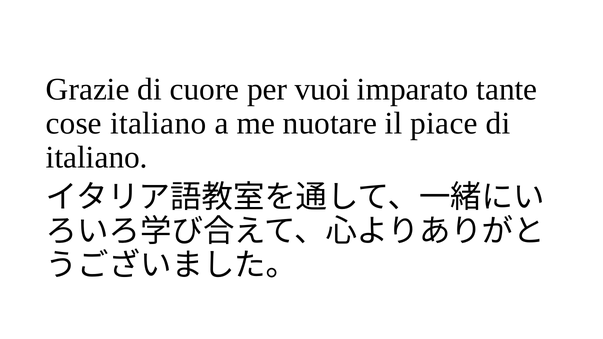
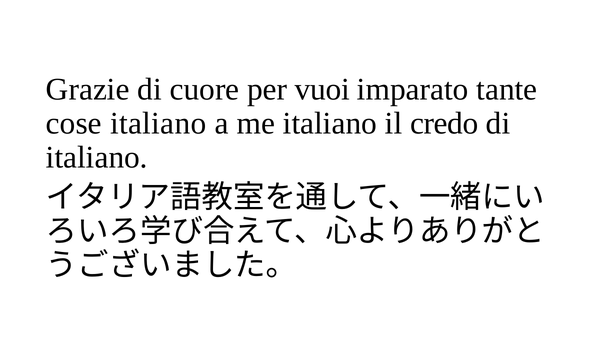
me nuotare: nuotare -> italiano (330, 124)
piace: piace -> credo (444, 124)
